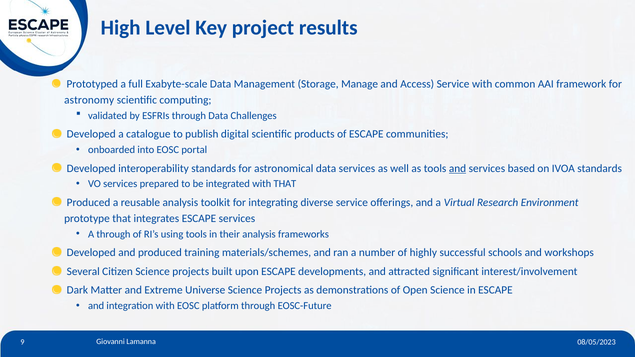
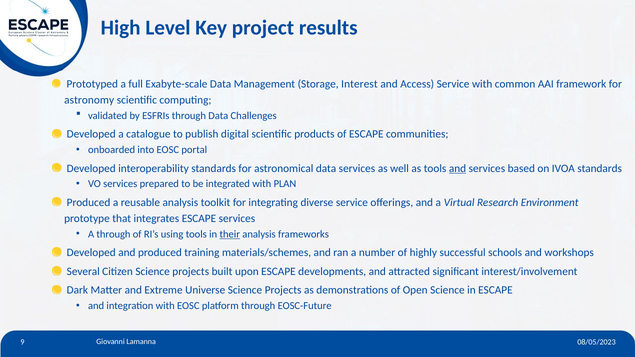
Manage: Manage -> Interest (359, 84)
with THAT: THAT -> PLAN (285, 184)
their underline: none -> present (230, 234)
